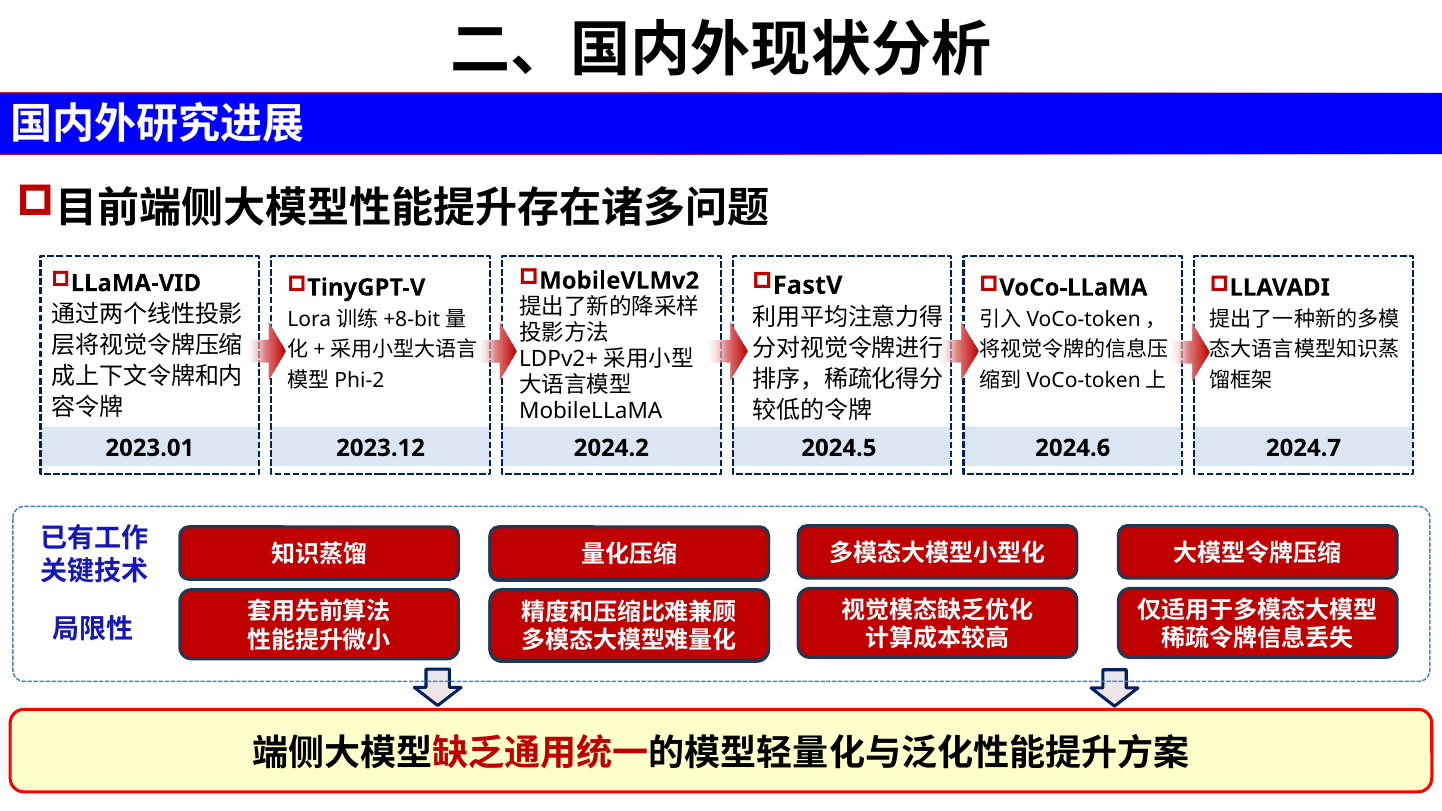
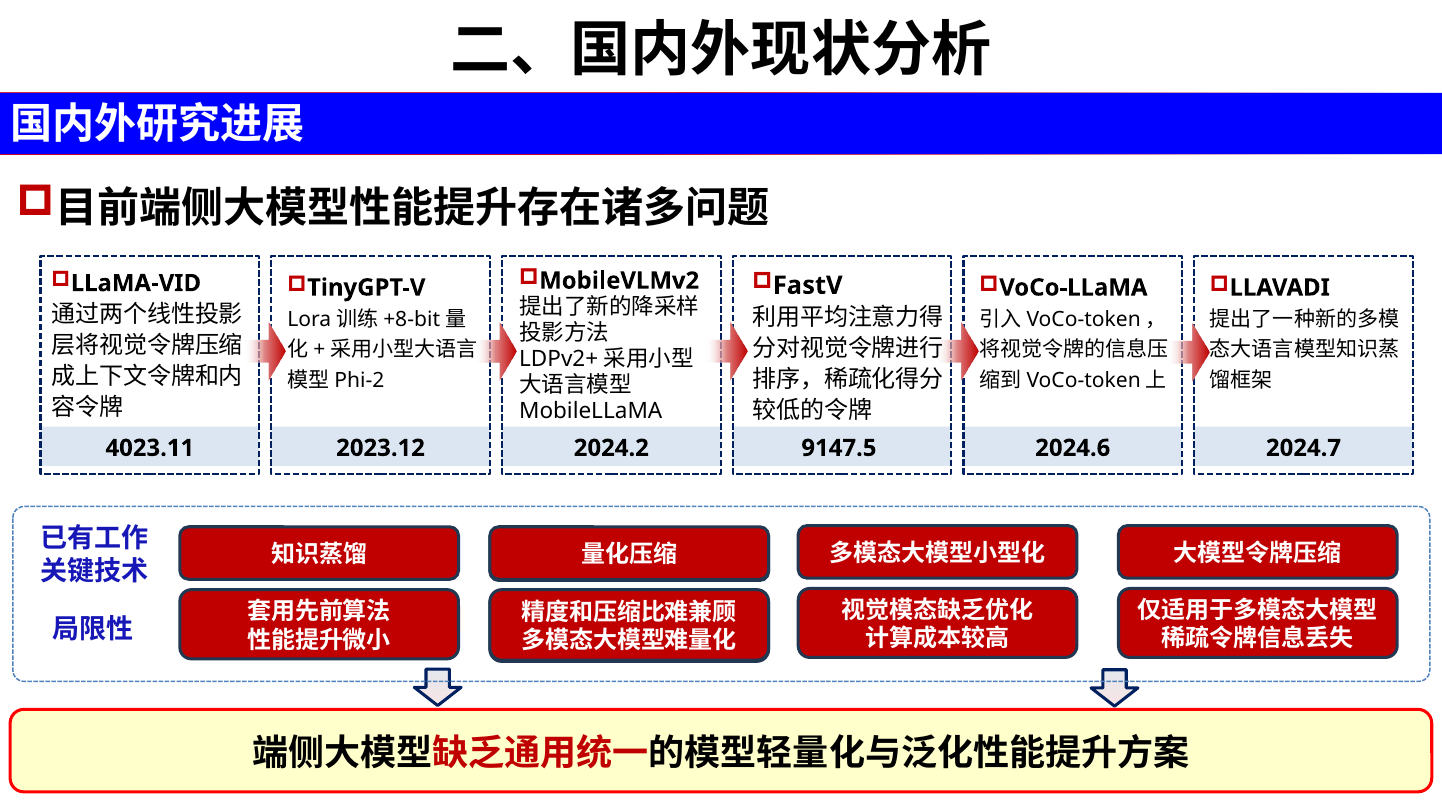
2023.01: 2023.01 -> 4023.11 (150, 448)
2024.5: 2024.5 -> 9147.5 (839, 448)
